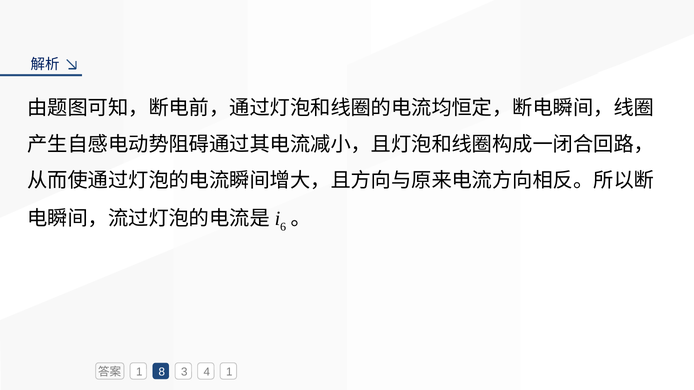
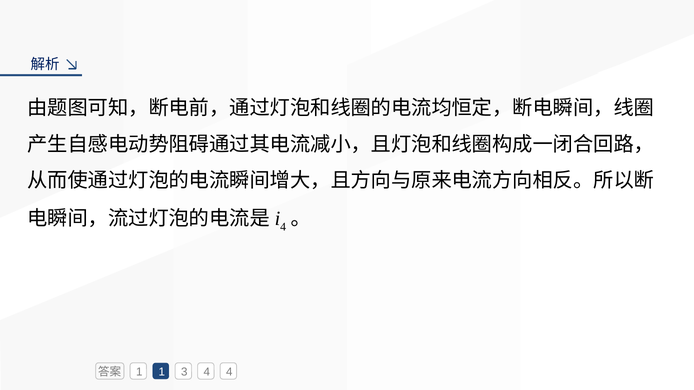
6: 6 -> 4 (283, 227)
1 8: 8 -> 1 (162, 372)
4 1: 1 -> 4 (229, 372)
